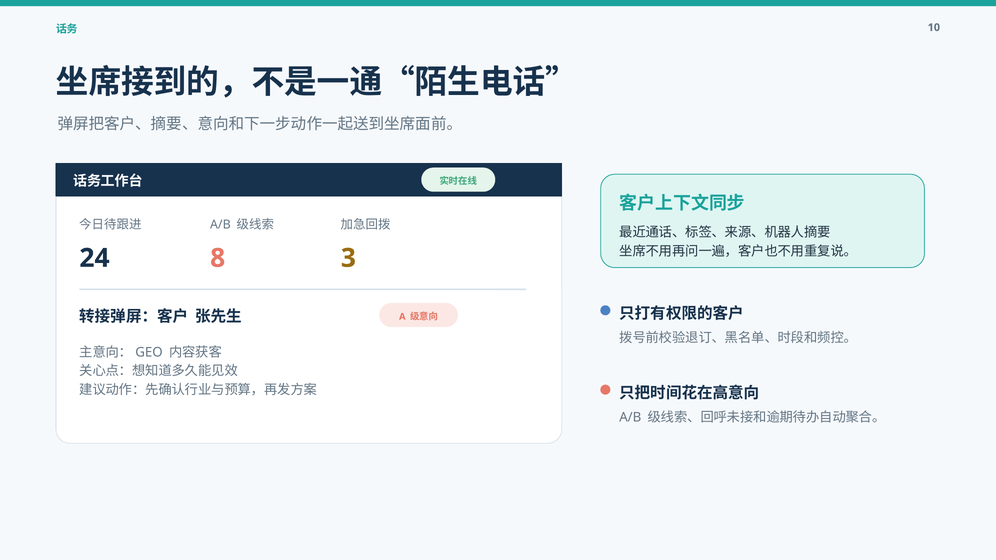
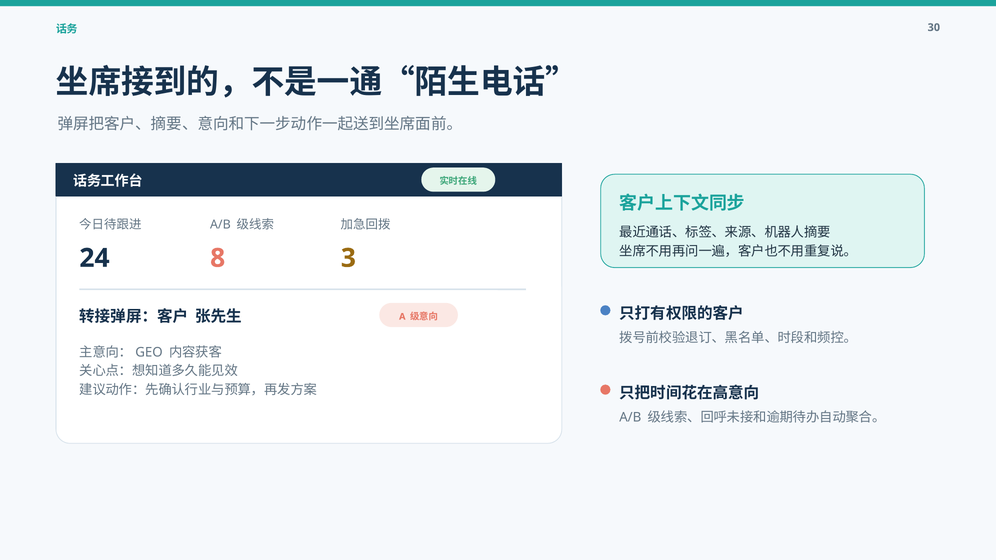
10: 10 -> 30 (934, 27)
